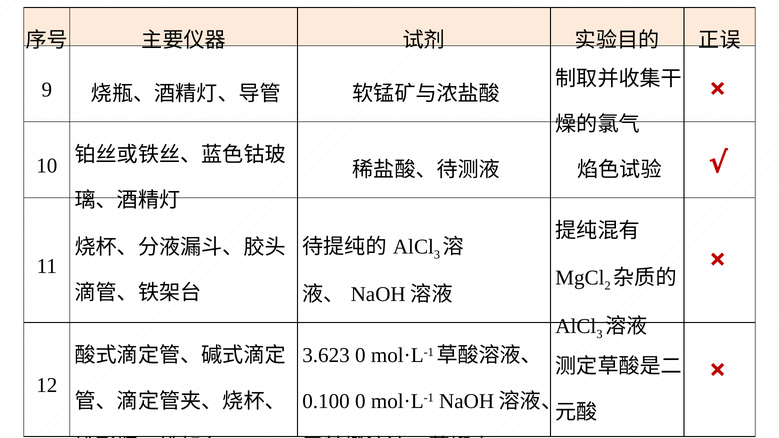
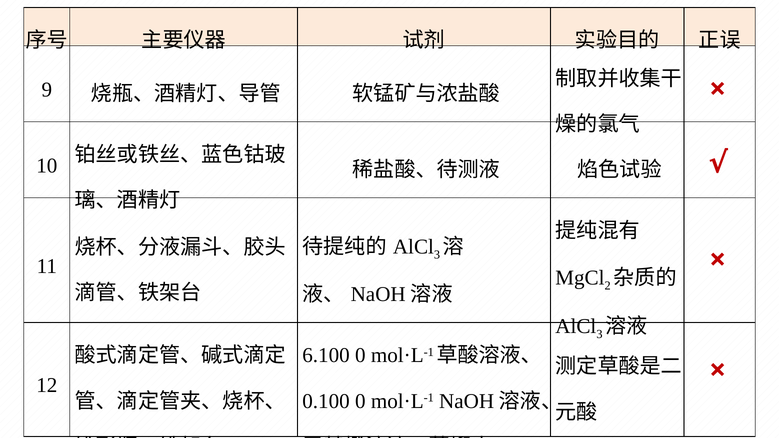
3.623: 3.623 -> 6.100 (326, 356)
